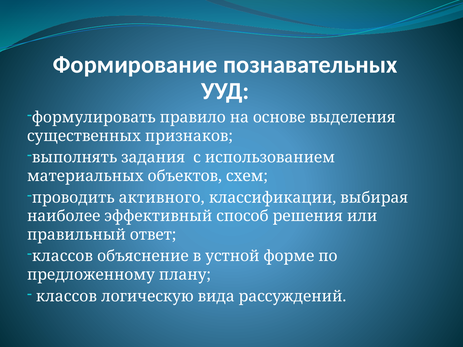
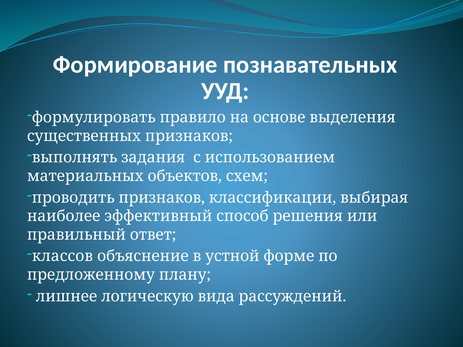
проводить активного: активного -> признаков (162, 198)
классов: классов -> лишнее (67, 297)
